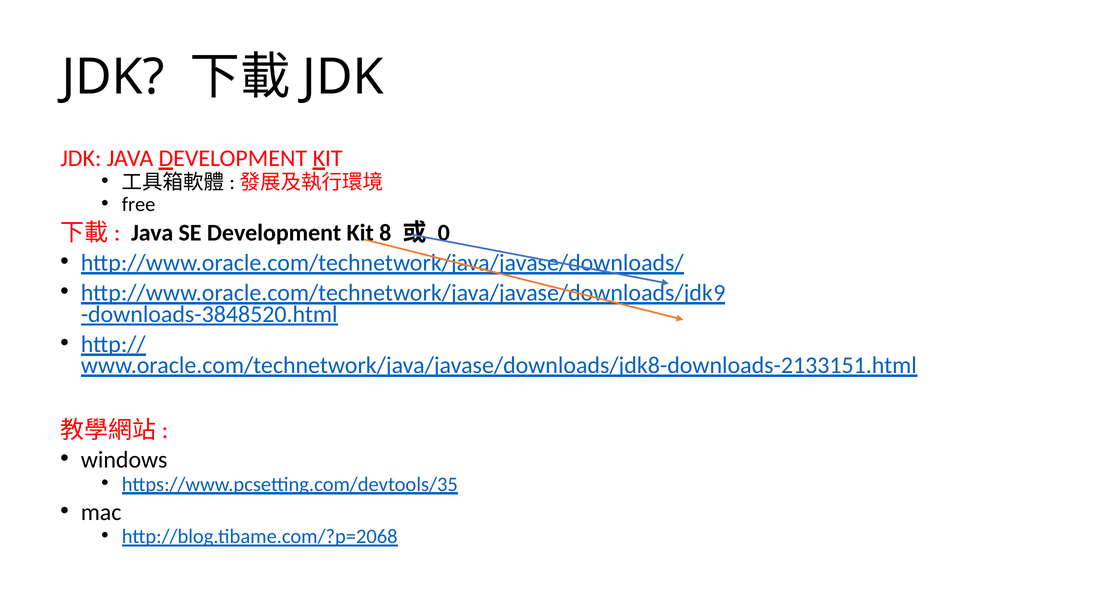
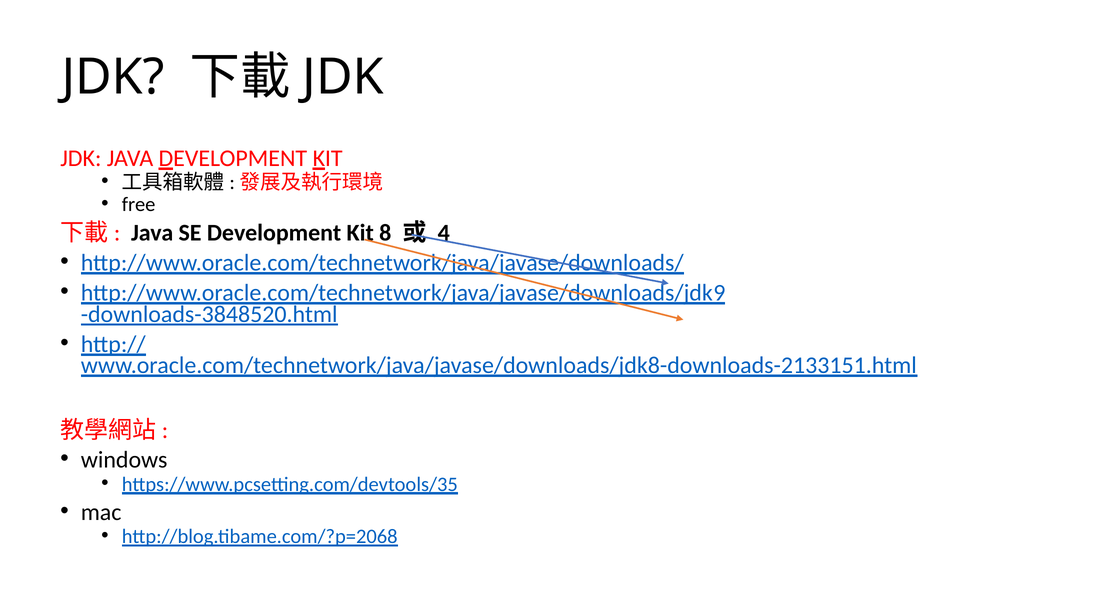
0: 0 -> 4 (444, 233)
